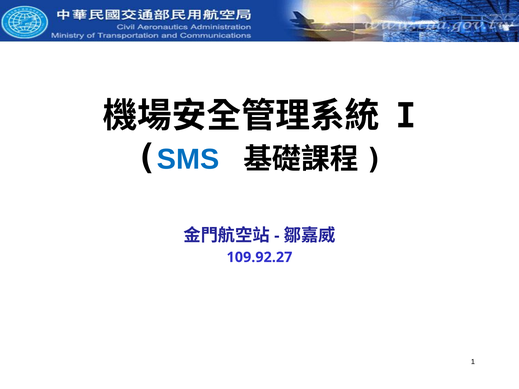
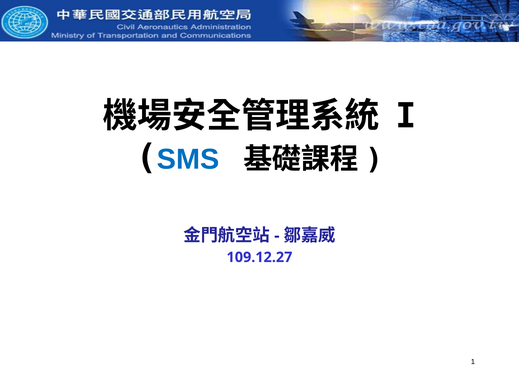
109.92.27: 109.92.27 -> 109.12.27 (259, 257)
